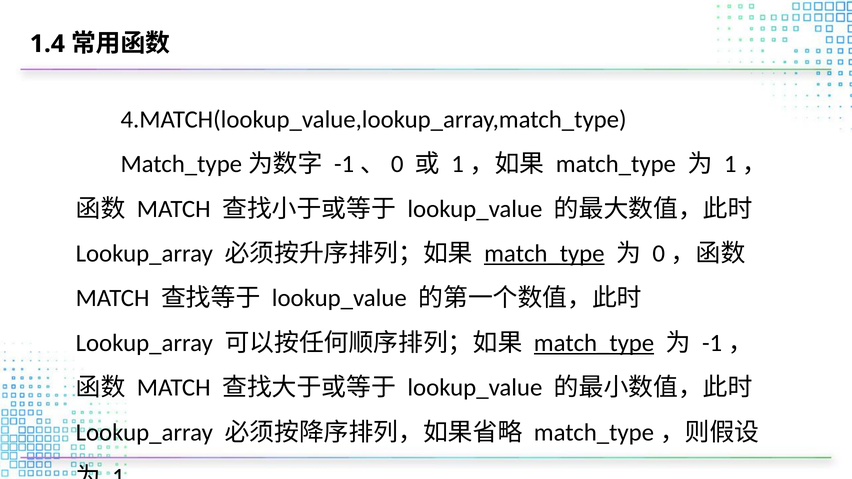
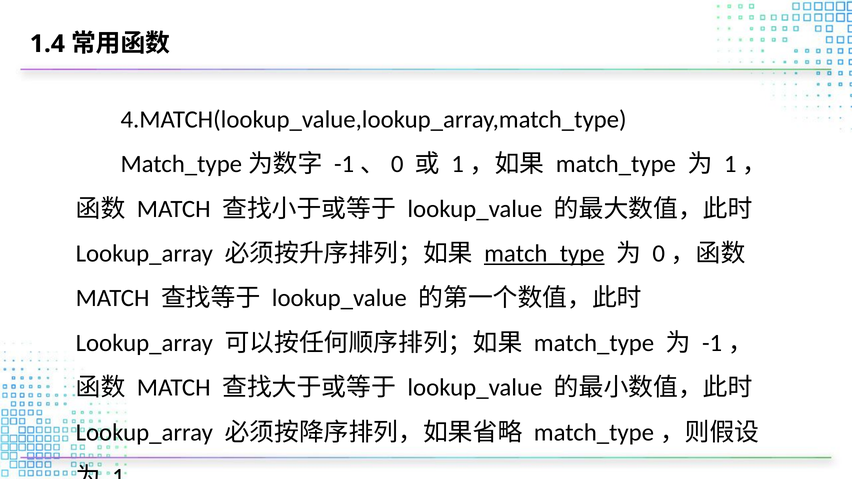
match_type underline: present -> none (594, 343)
